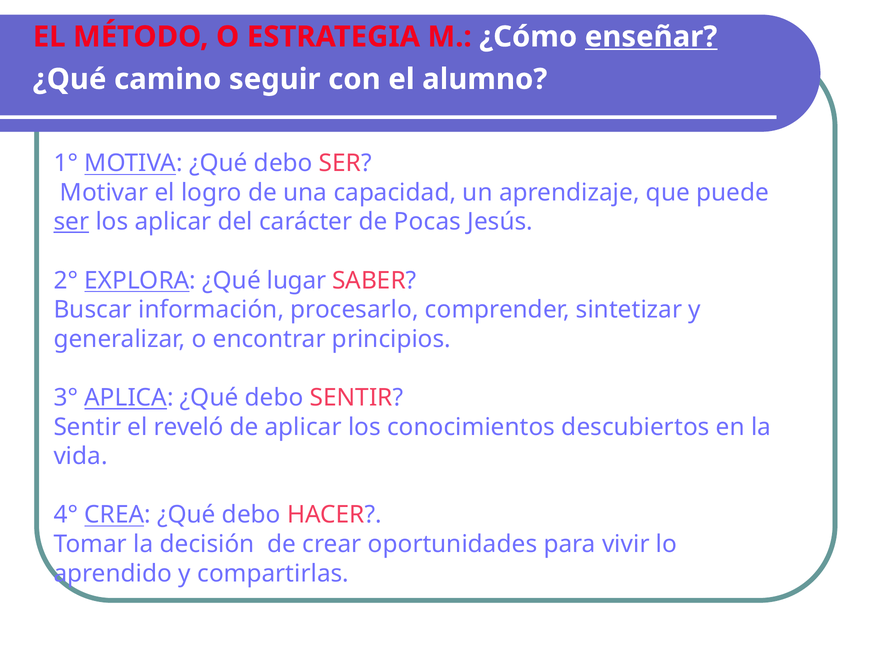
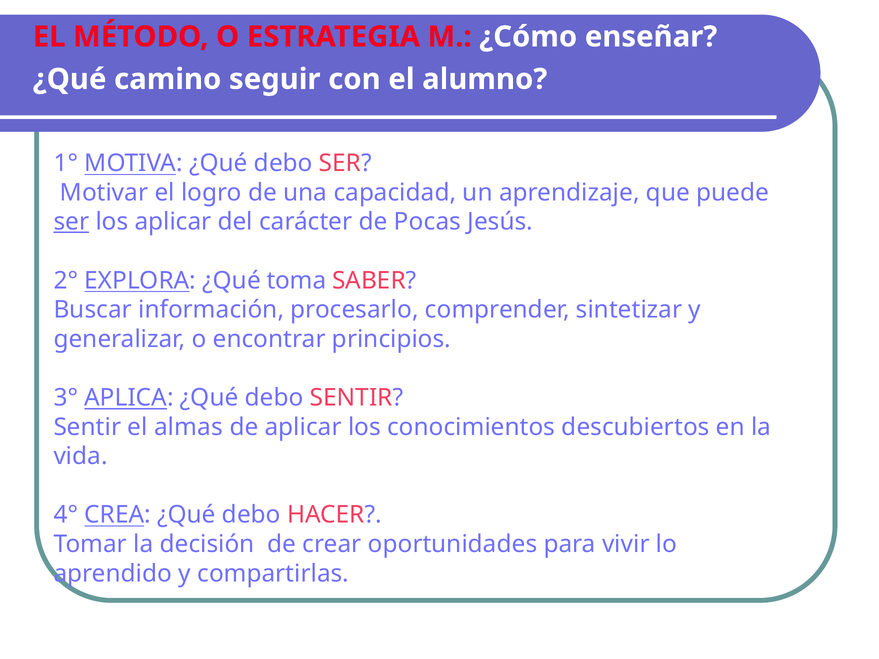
enseñar underline: present -> none (651, 37)
lugar: lugar -> toma (297, 281)
reveló: reveló -> almas (188, 427)
